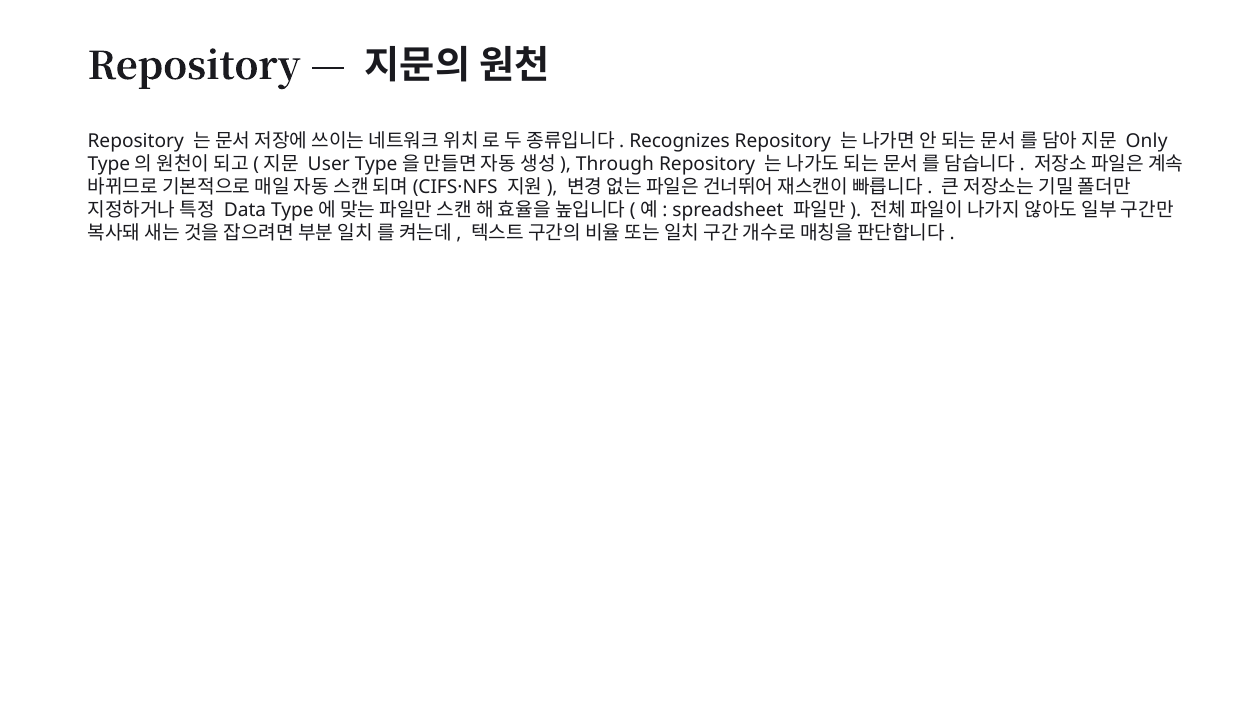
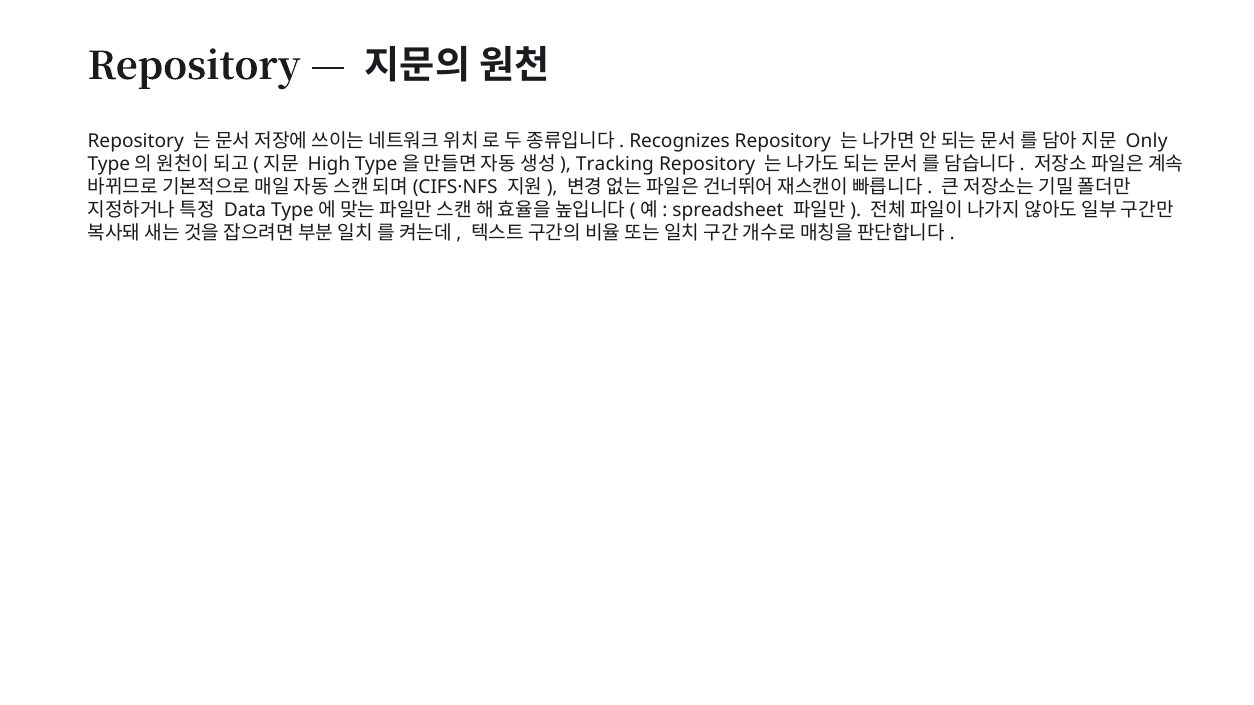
User: User -> High (329, 164)
Through: Through -> Tracking (615, 164)
